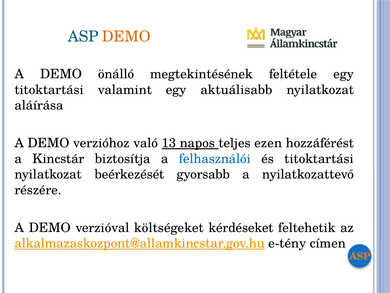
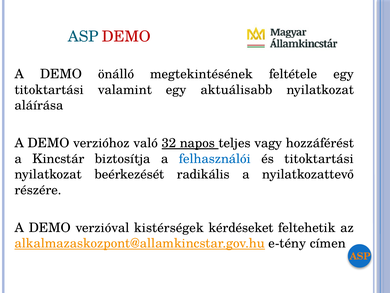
DEMO colour: orange -> red (126, 37)
13: 13 -> 32 (169, 143)
ezen: ezen -> vagy (268, 143)
gyorsabb: gyorsabb -> radikális (203, 174)
költségeket: költségeket -> kistérségek (169, 227)
